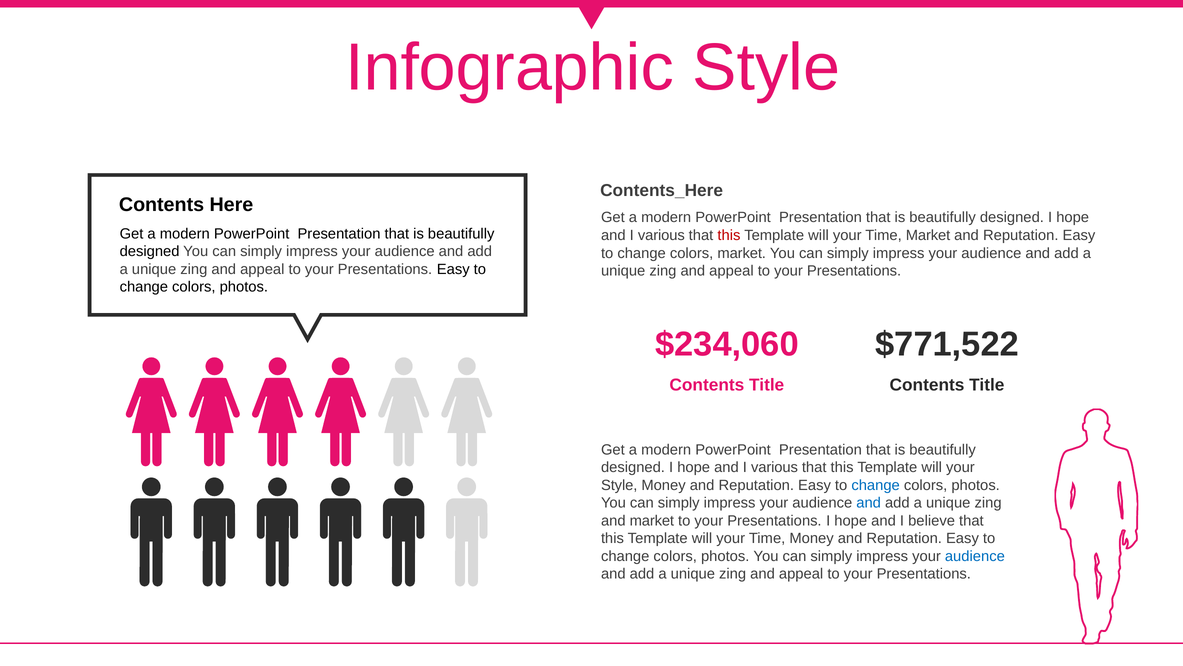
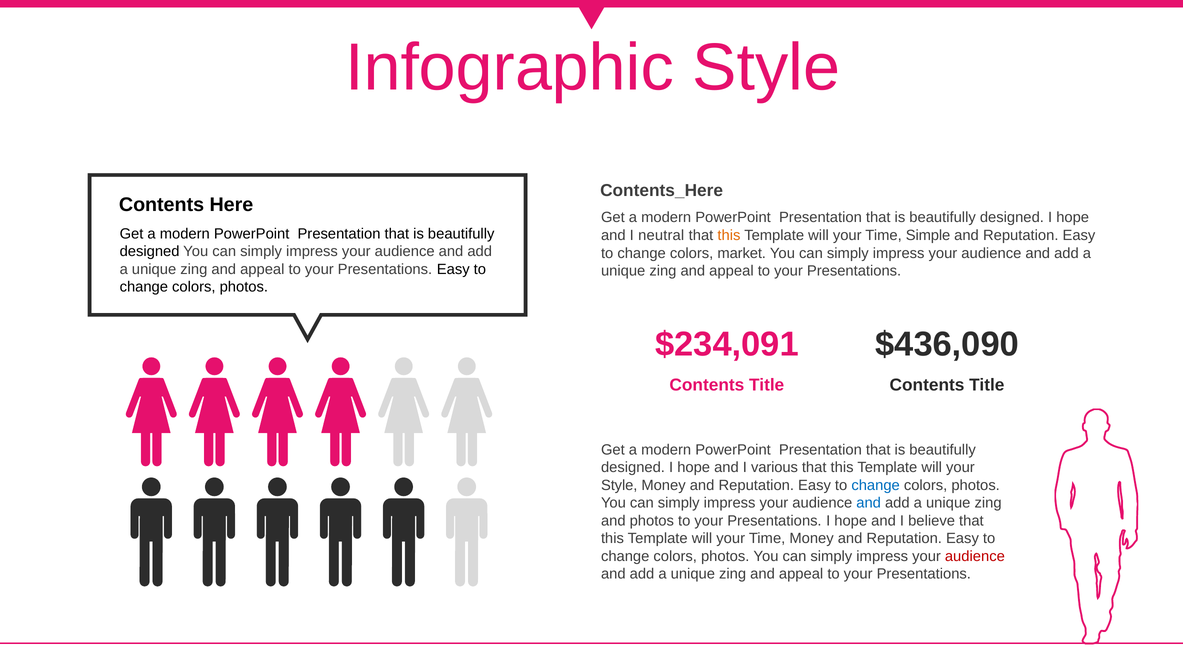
various: various -> neutral (661, 235)
this colour: red -> orange (729, 235)
Time Market: Market -> Simple (928, 235)
$234,060: $234,060 -> $234,091 (727, 344)
$771,522: $771,522 -> $436,090 (947, 344)
and market: market -> photos (652, 520)
audience colour: blue -> red (975, 556)
